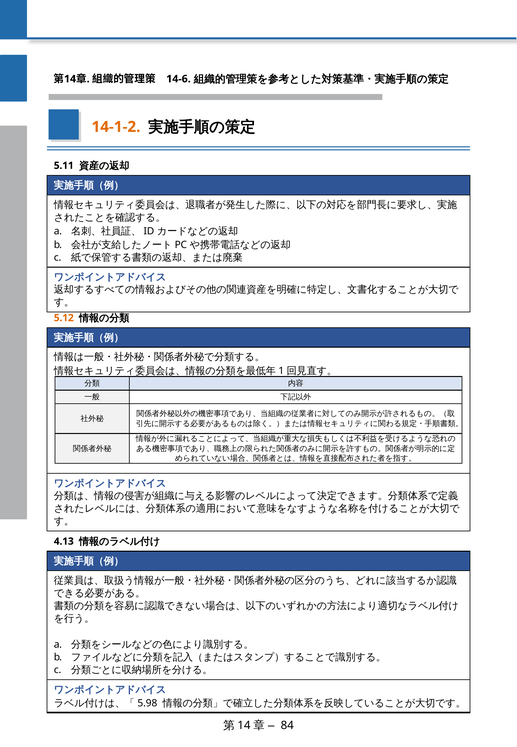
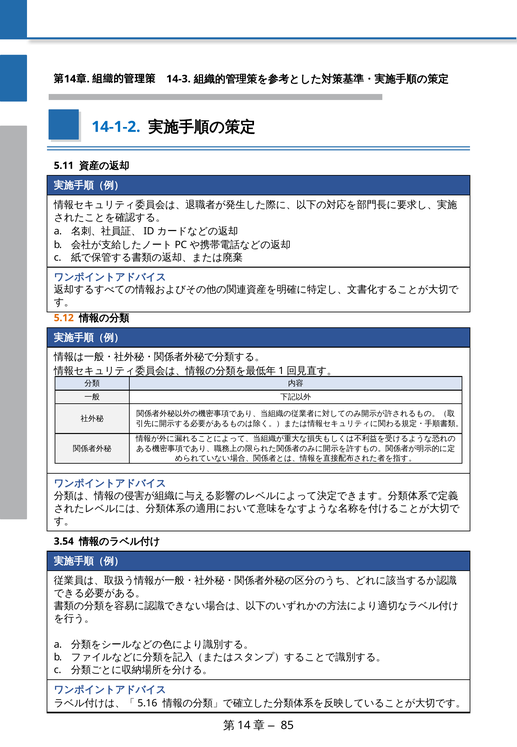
14-6: 14-6 -> 14-3 (178, 79)
14-1-2 colour: orange -> blue (116, 127)
4.13: 4.13 -> 3.54 (64, 541)
5.98: 5.98 -> 5.16 (147, 703)
84: 84 -> 85 (287, 725)
